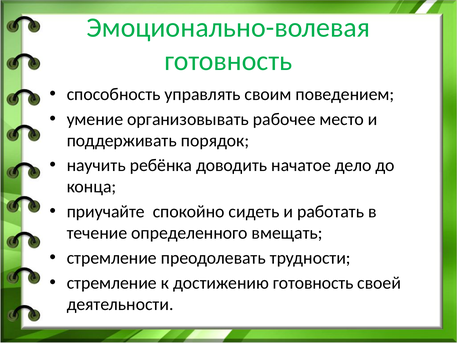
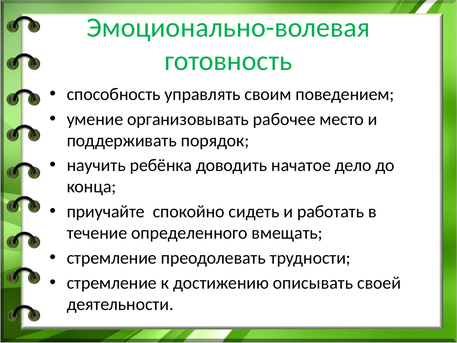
достижению готовность: готовность -> описывать (313, 283)
